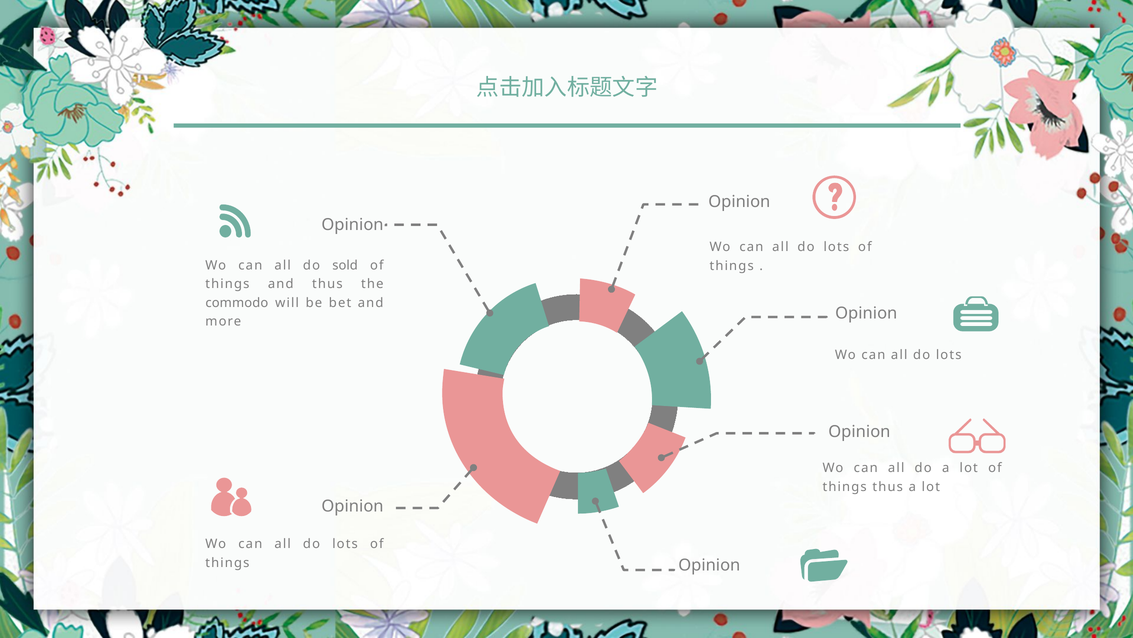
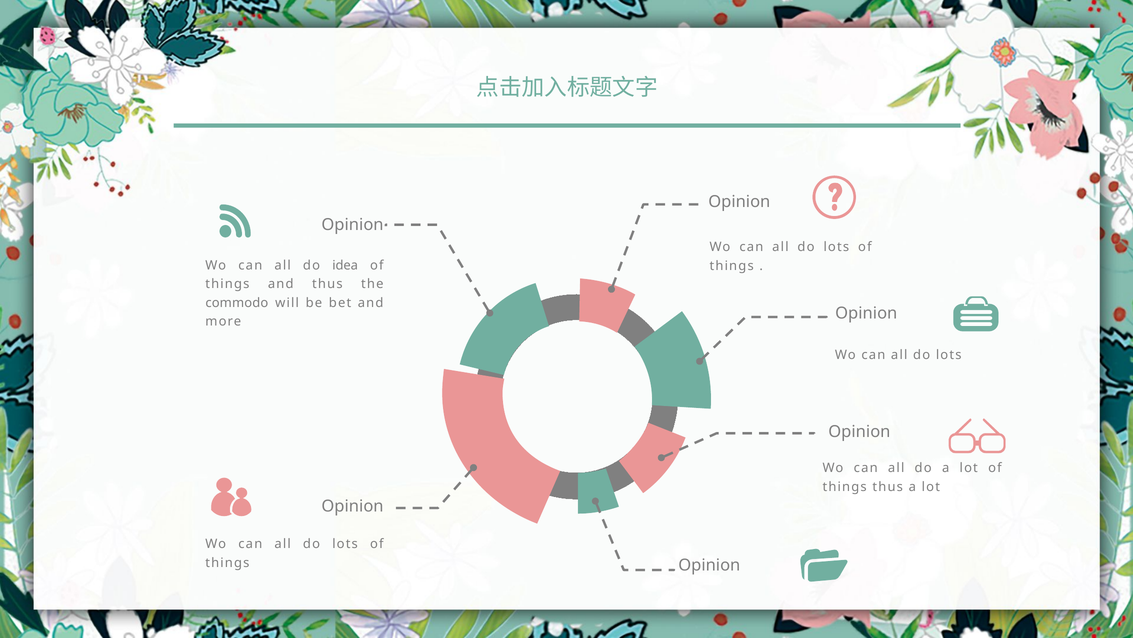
sold: sold -> idea (345, 265)
